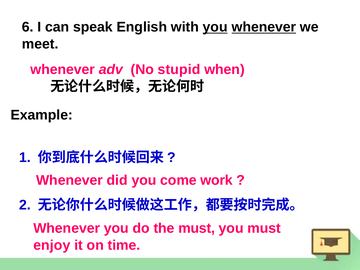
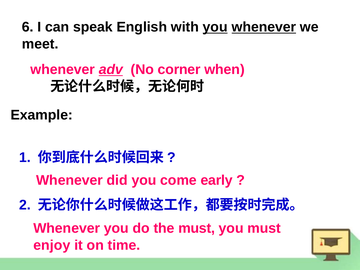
adv underline: none -> present (111, 70)
stupid: stupid -> corner (179, 70)
work: work -> early (217, 180)
